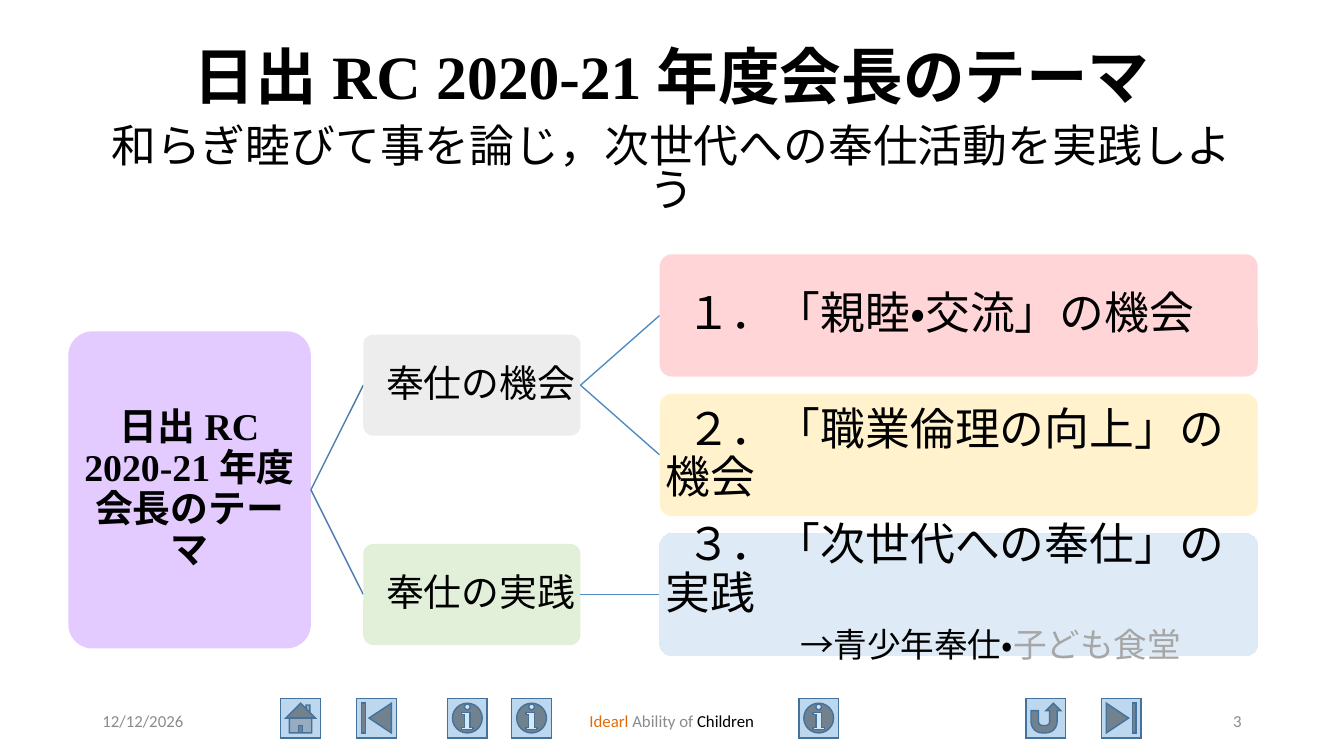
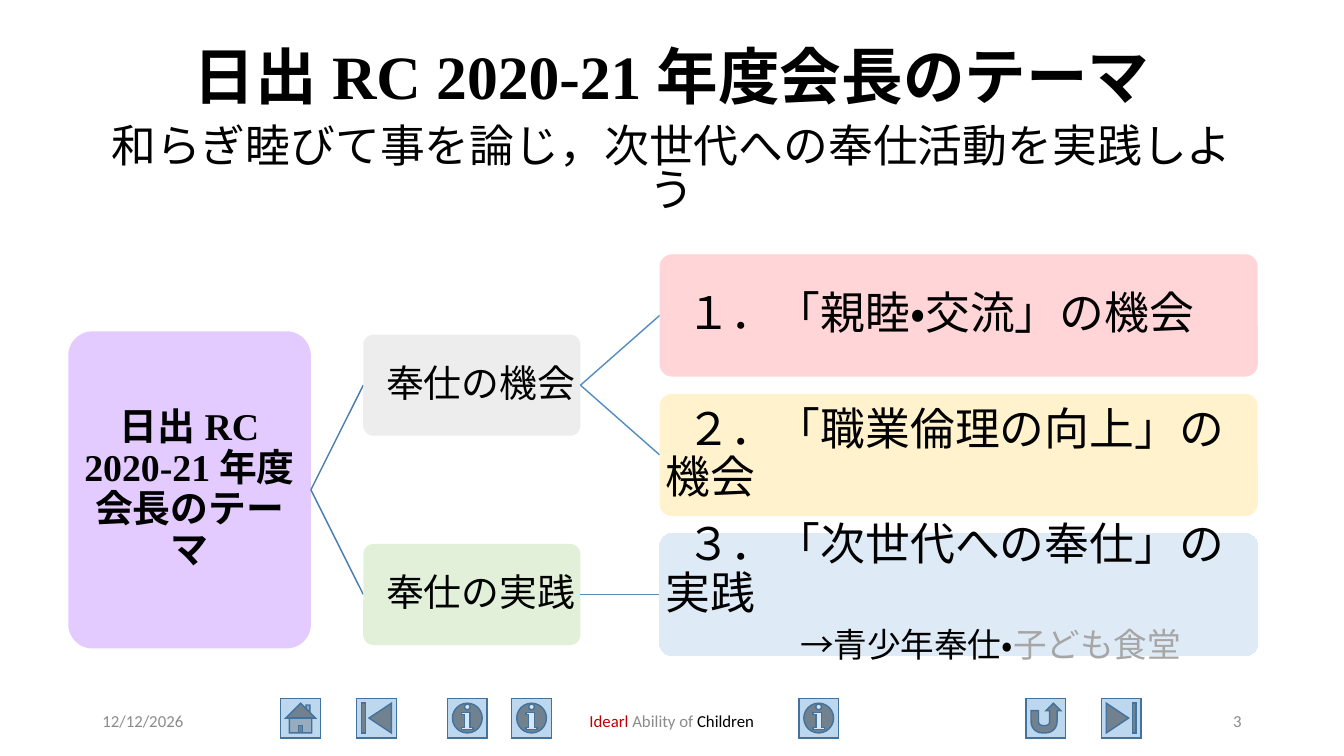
Idearl colour: orange -> red (609, 722)
